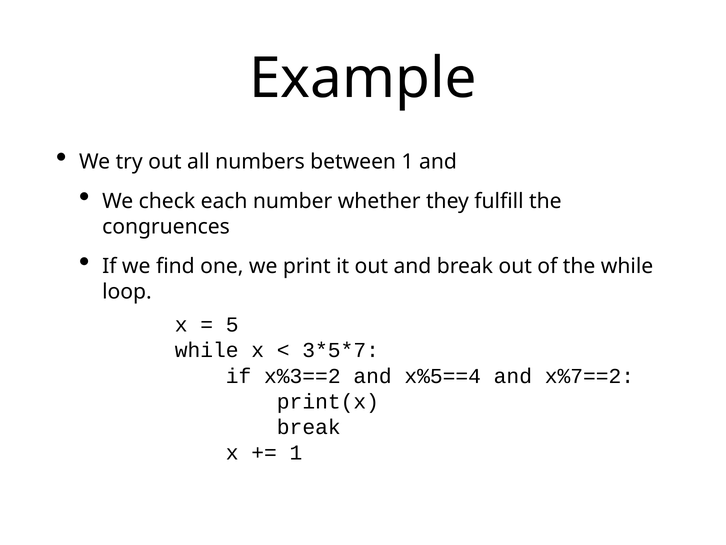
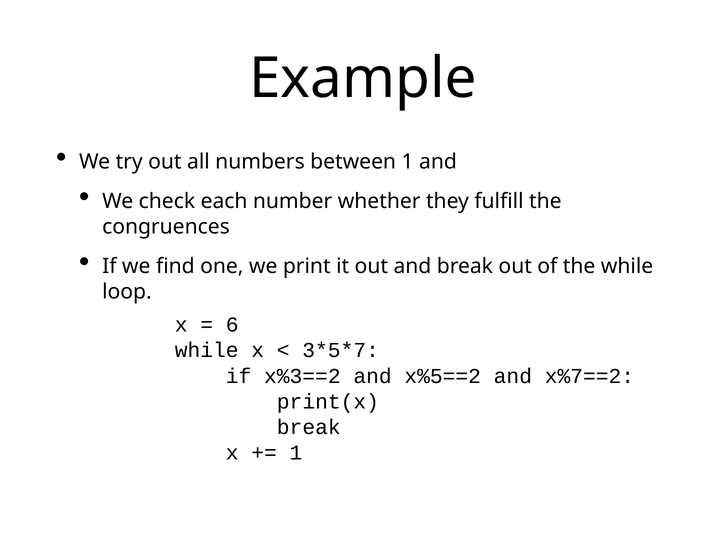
5: 5 -> 6 (232, 325)
x%5==4: x%5==4 -> x%5==2 (443, 376)
